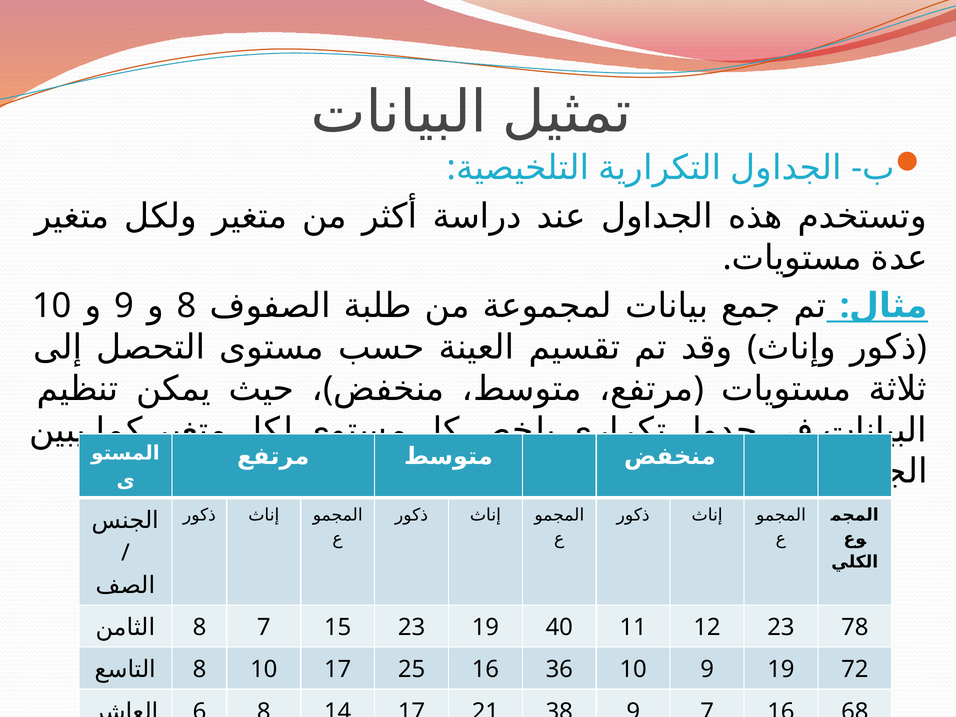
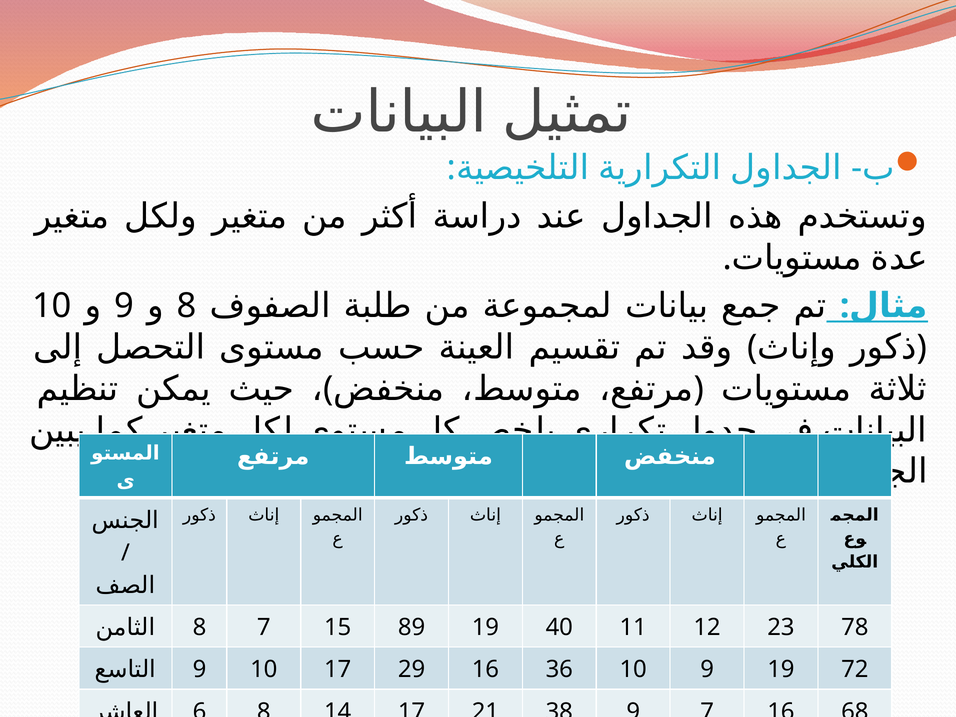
15 23: 23 -> 89 (412, 627)
8: 8 -> 9 (200, 670)
17 25: 25 -> 29 (412, 670)
